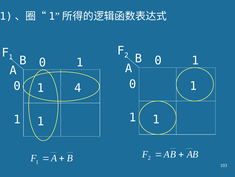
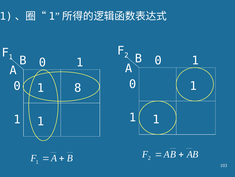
4: 4 -> 8 (78, 88)
